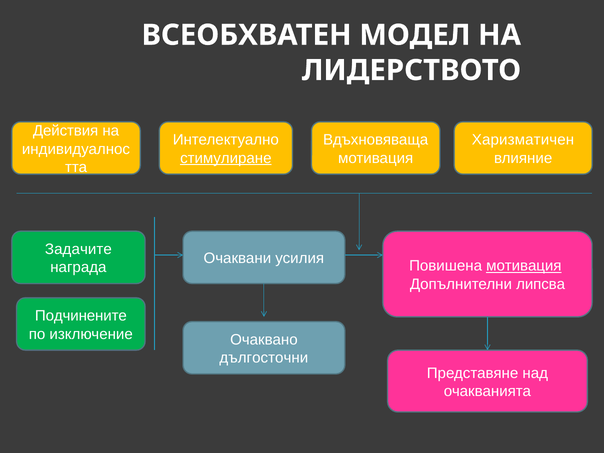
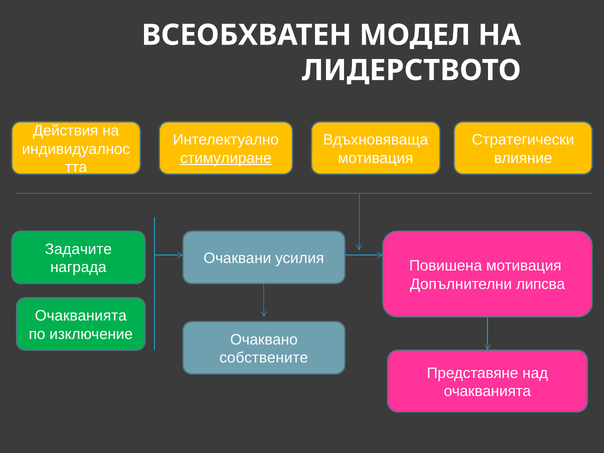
Харизматичен: Харизматичен -> Стратегически (523, 140)
мотивация underline: present -> none (524, 266)
Подчинените: Подчинените -> Очакванията (81, 316)
дългосточни: дългосточни -> собствените (264, 358)
